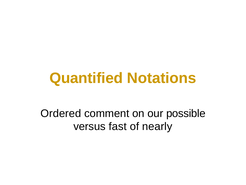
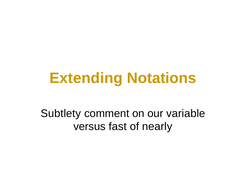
Quantified: Quantified -> Extending (86, 78)
Ordered: Ordered -> Subtlety (61, 113)
possible: possible -> variable (186, 113)
